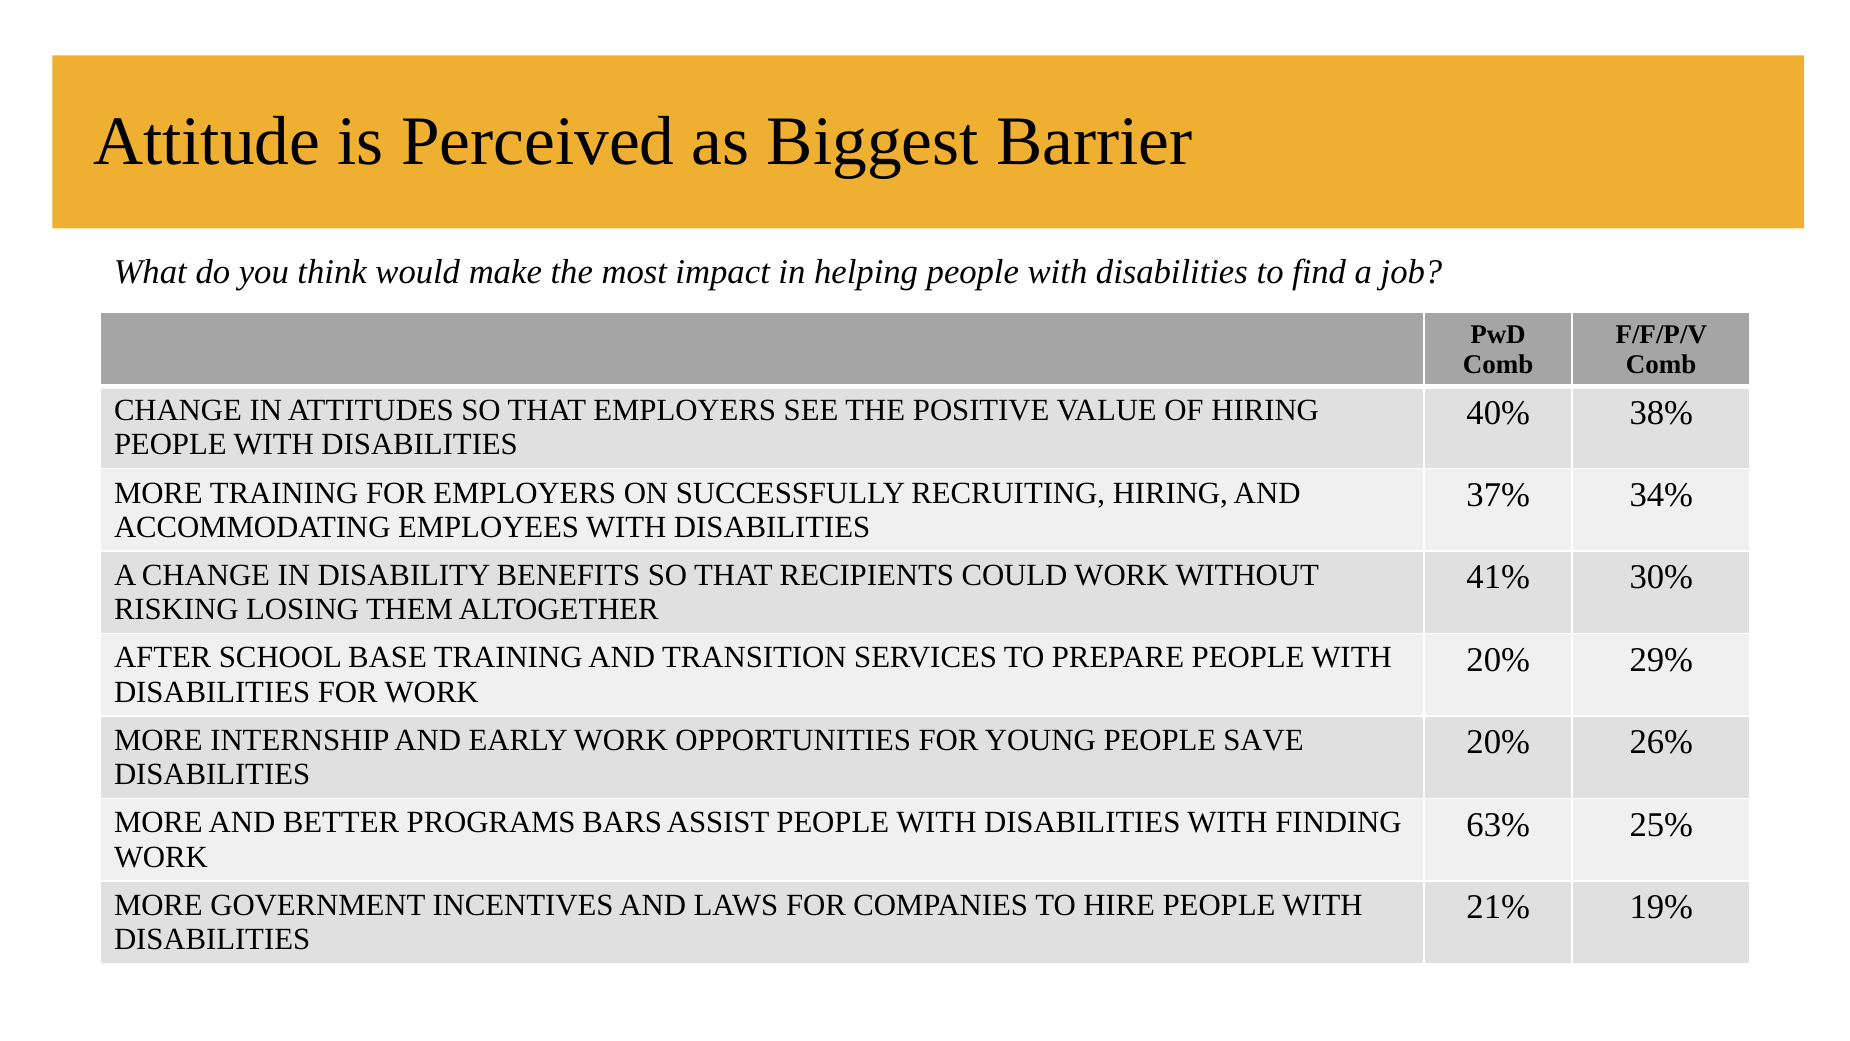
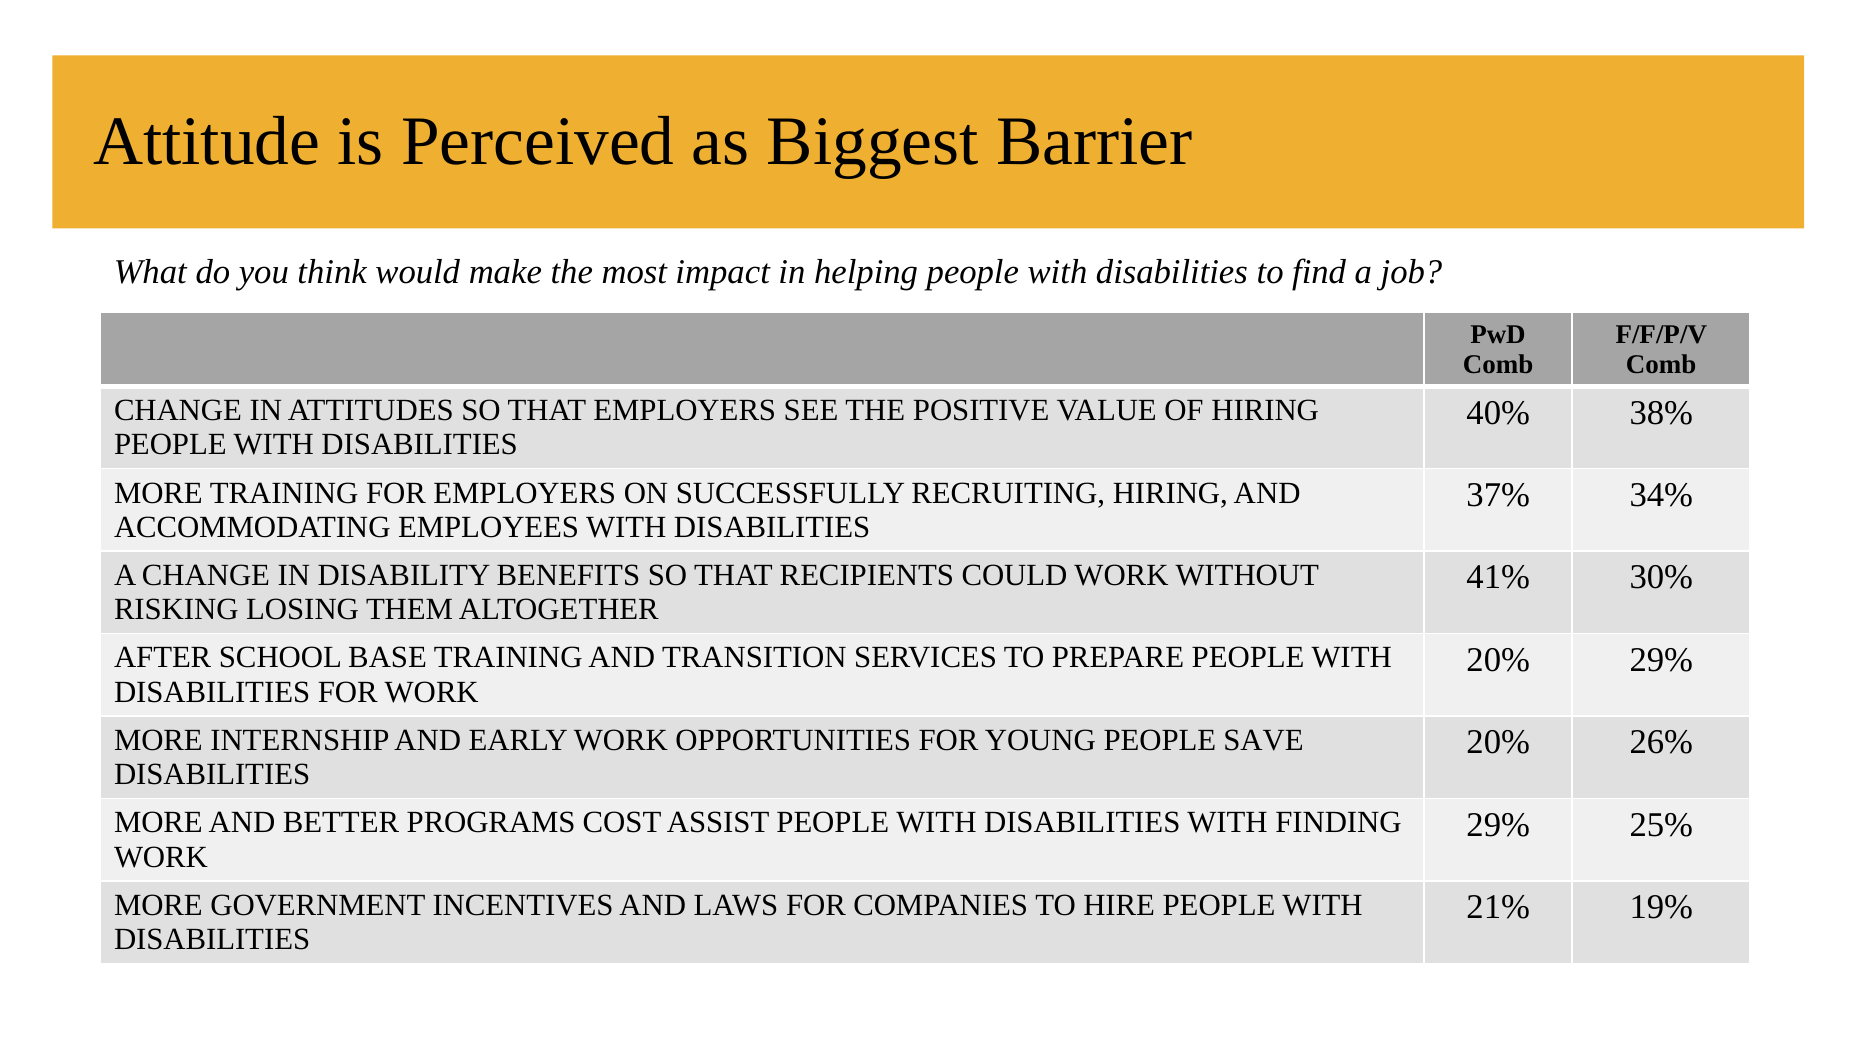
BARS: BARS -> COST (622, 822)
63%: 63% -> 29% (1498, 825)
